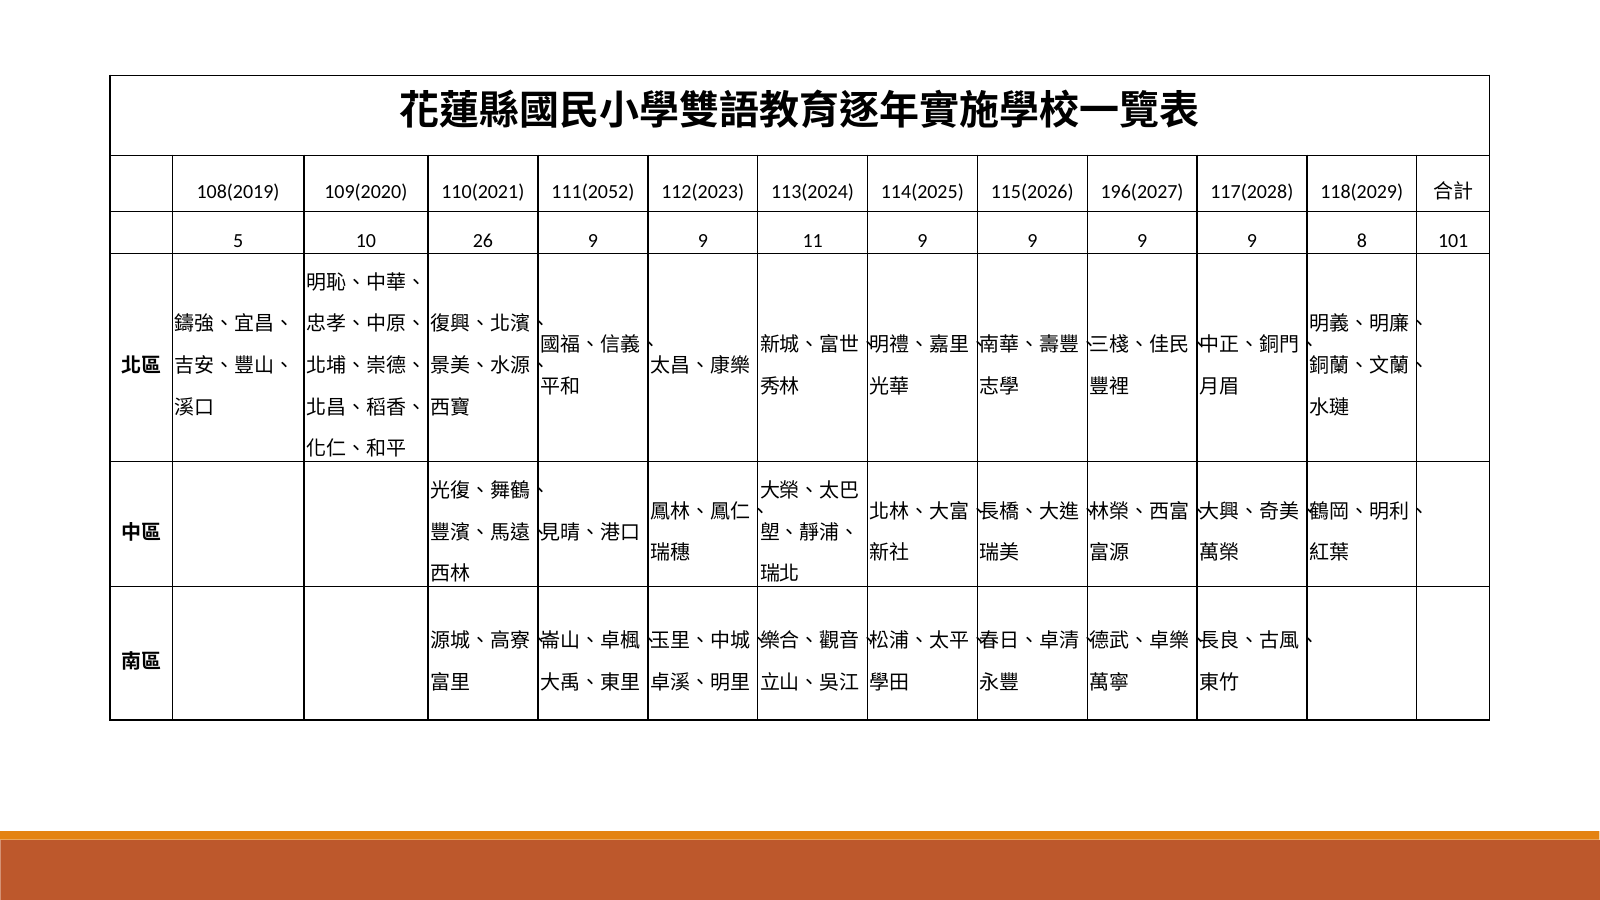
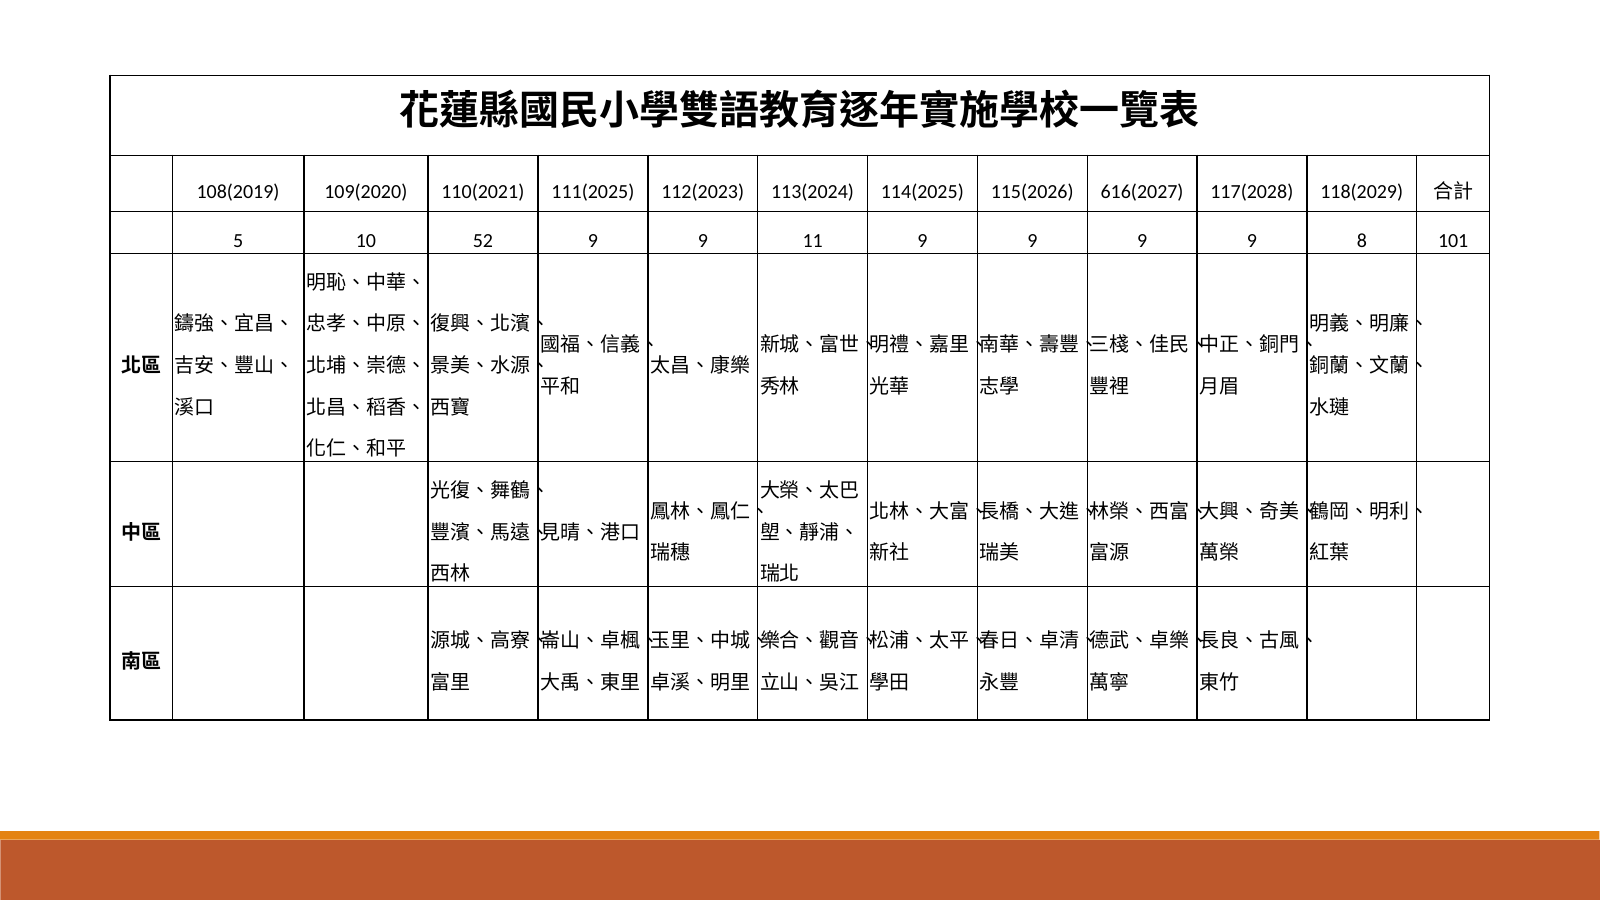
111(2052: 111(2052 -> 111(2025 (593, 192)
196(2027: 196(2027 -> 616(2027 (1142, 192)
26: 26 -> 52 (483, 241)
